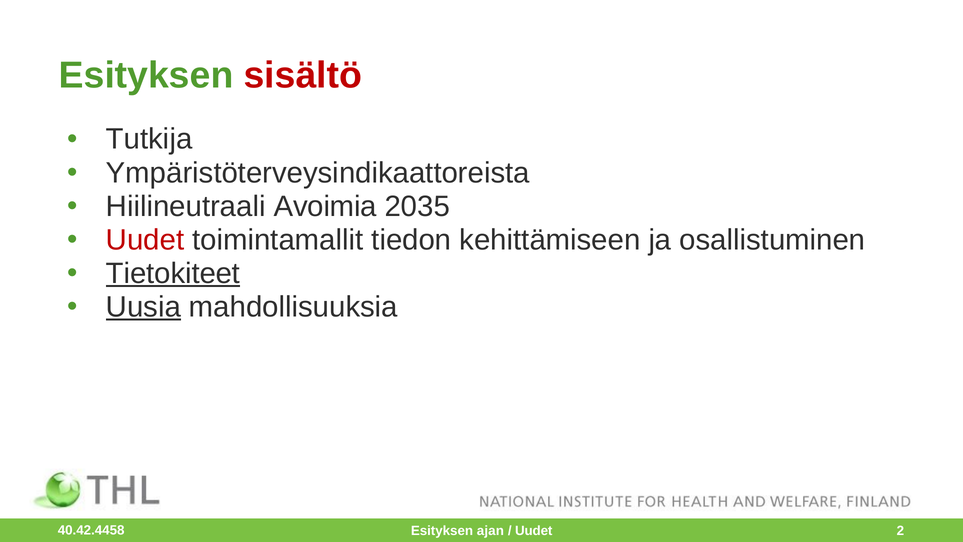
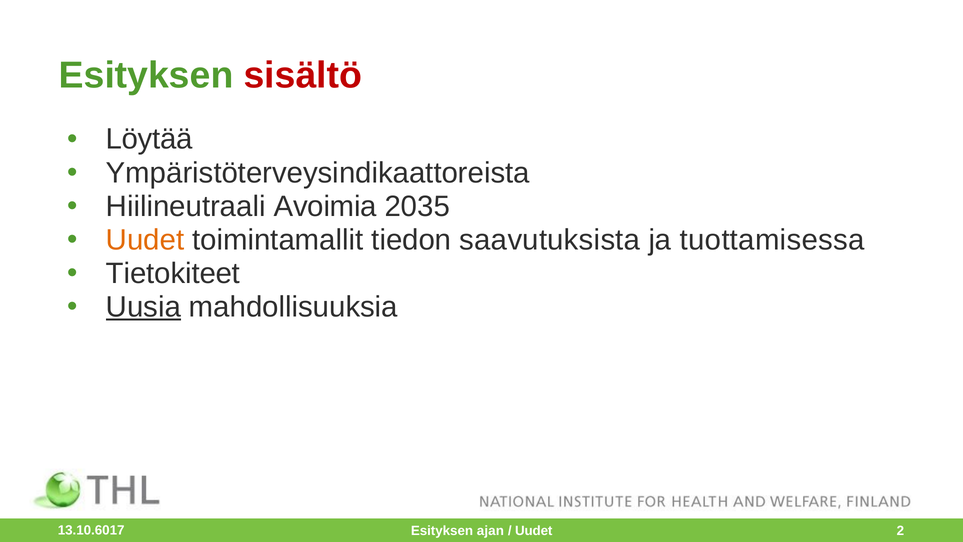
Tutkija: Tutkija -> Löytää (149, 139)
Uudet colour: red -> orange (145, 240)
kehittämiseen: kehittämiseen -> saavutuksista (550, 240)
osallistuminen: osallistuminen -> tuottamisessa (772, 240)
Tietokiteet underline: present -> none (173, 273)
40.42.4458: 40.42.4458 -> 13.10.6017 (91, 530)
